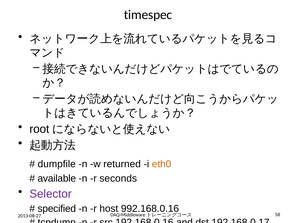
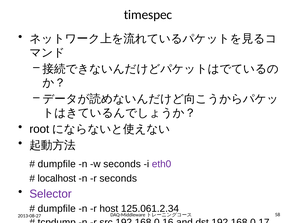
w returned: returned -> seconds (122, 164)
eth0 colour: orange -> purple (162, 164)
available: available -> localhost (57, 179)
specified: specified -> dumpfile (57, 209)
992.168.0.16: 992.168.0.16 -> 125.061.2.34 (150, 209)
